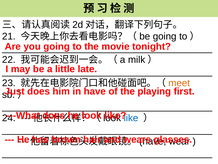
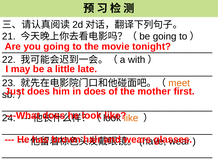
milk: milk -> with (137, 59)
in have: have -> does (95, 91)
playing: playing -> mother (154, 91)
like colour: blue -> orange (131, 118)
